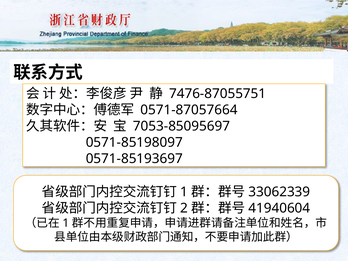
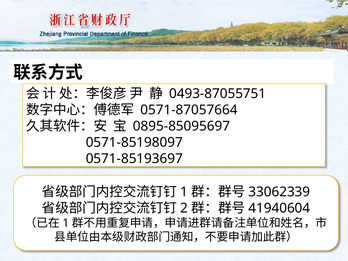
7476-87055751: 7476-87055751 -> 0493-87055751 (218, 94)
7053-85095697: 7053-85095697 -> 0895-85095697 (182, 126)
